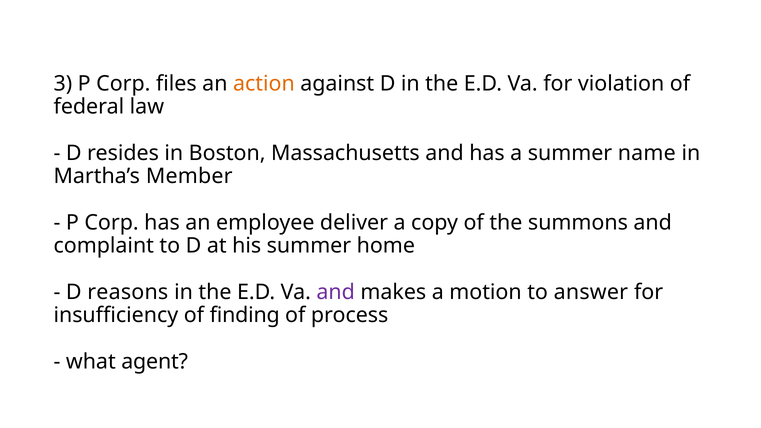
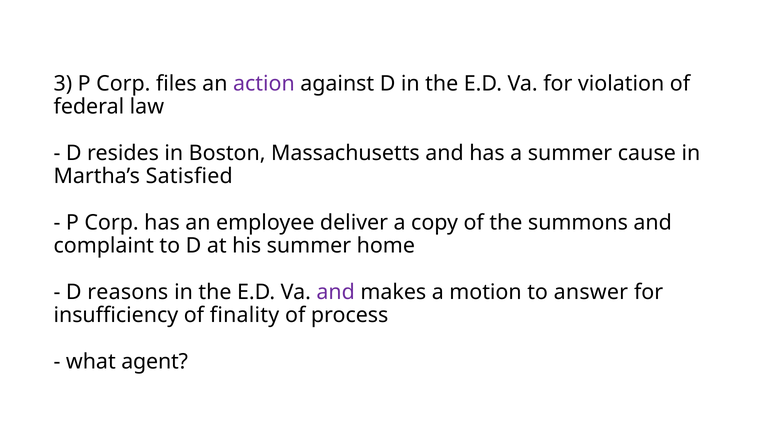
action colour: orange -> purple (264, 84)
name: name -> cause (647, 153)
Member: Member -> Satisfied (189, 176)
finding: finding -> finality (245, 315)
